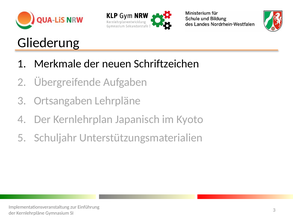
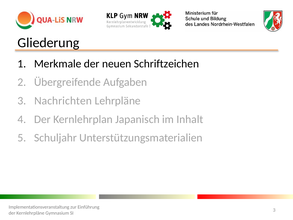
Ortsangaben: Ortsangaben -> Nachrichten (63, 101)
Kyoto: Kyoto -> Inhalt (190, 119)
